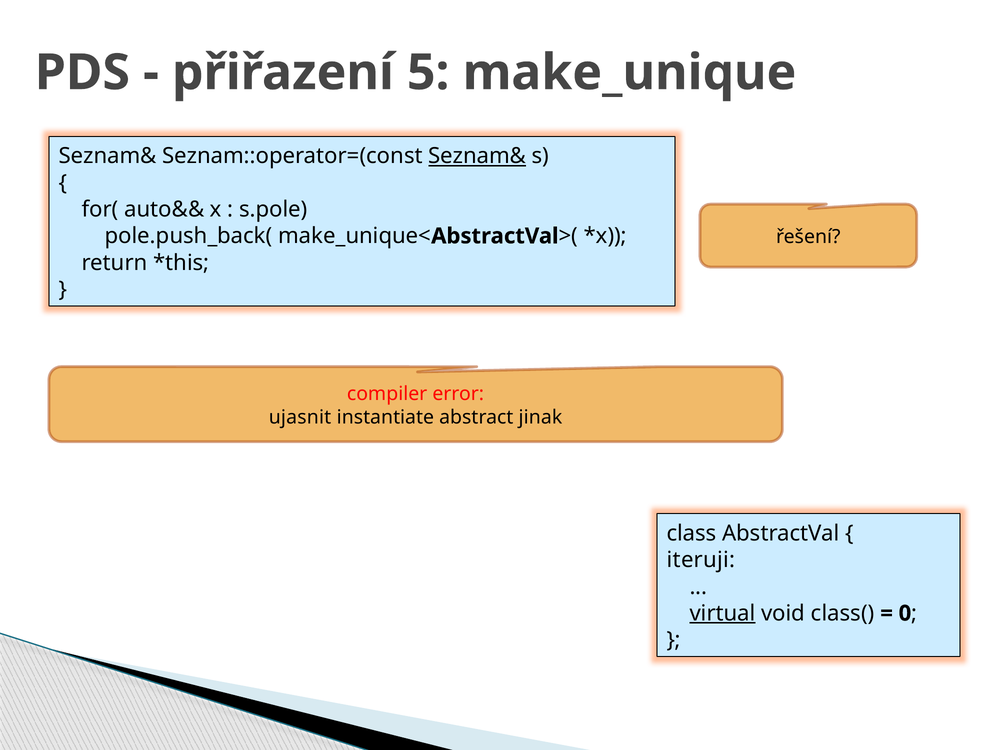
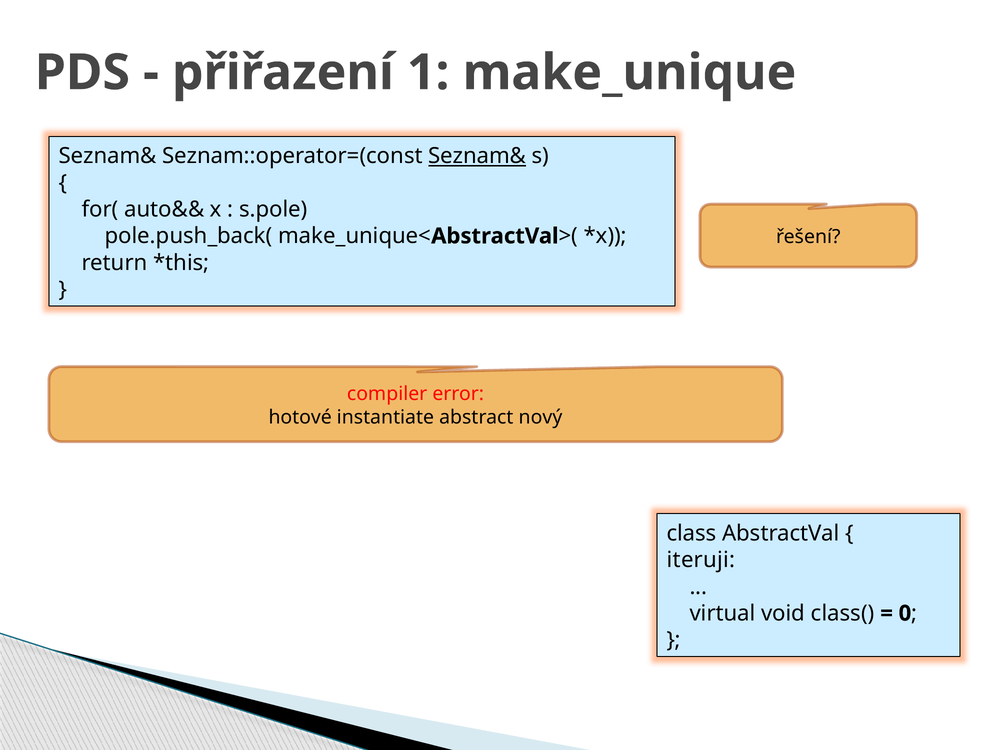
5: 5 -> 1 (428, 73)
ujasnit: ujasnit -> hotové (300, 417)
jinak: jinak -> nový (540, 417)
virtual underline: present -> none (723, 613)
